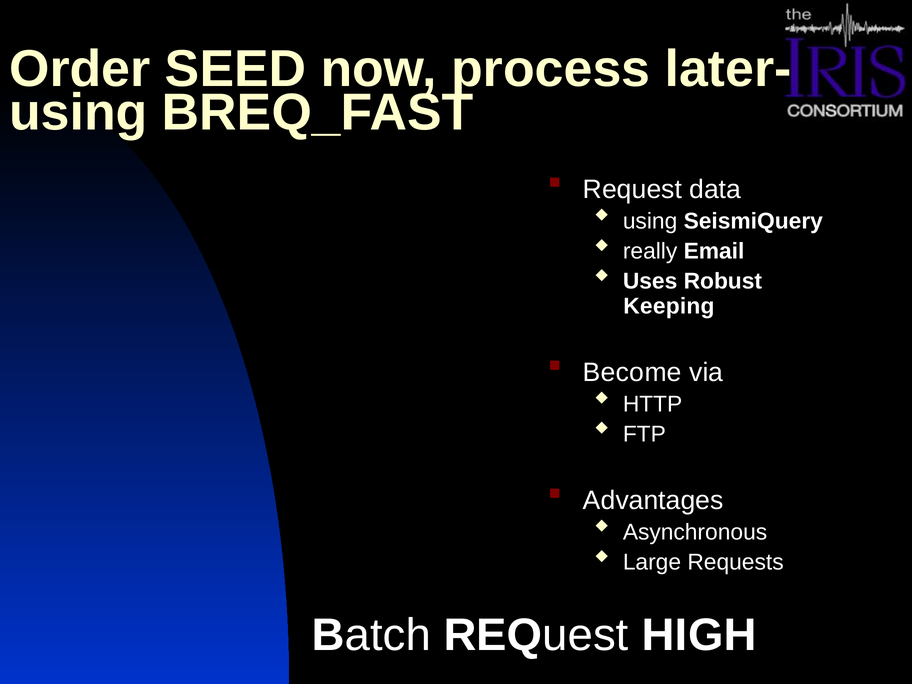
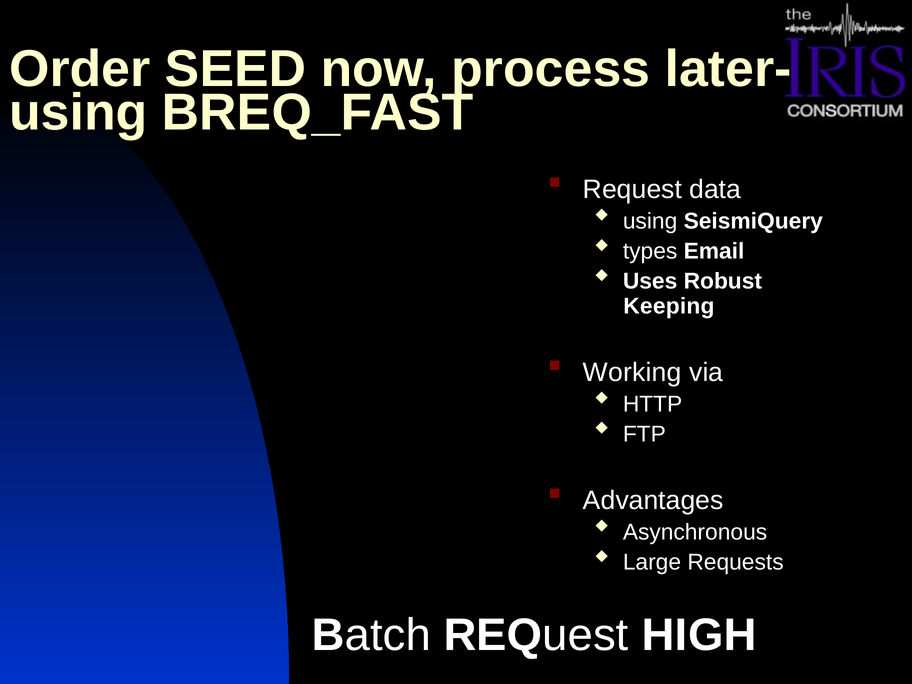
really: really -> types (650, 251)
Become: Become -> Working (632, 372)
